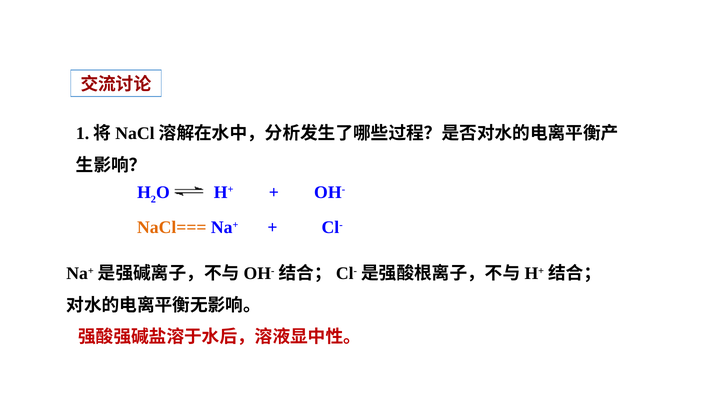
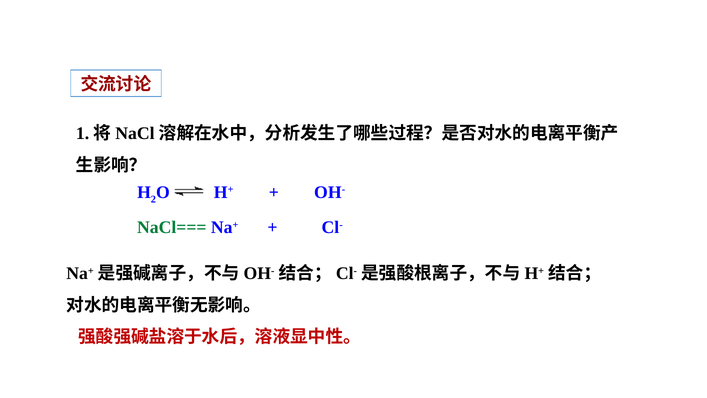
NaCl=== colour: orange -> green (172, 227)
